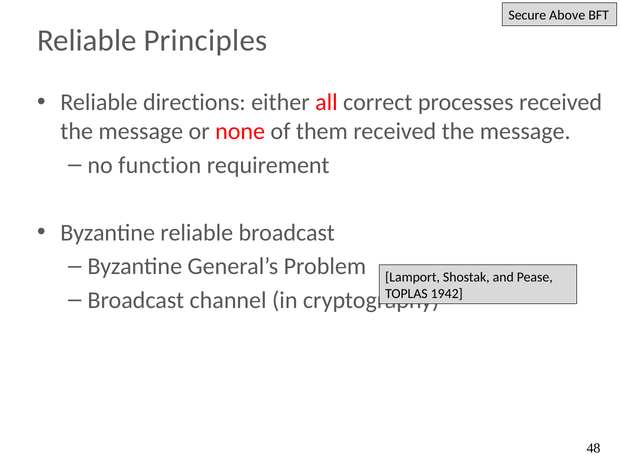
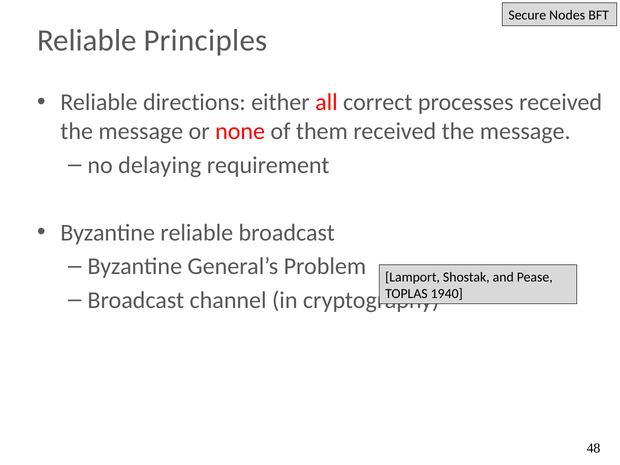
Above: Above -> Nodes (567, 15)
function: function -> delaying (160, 165)
1942: 1942 -> 1940 (447, 294)
